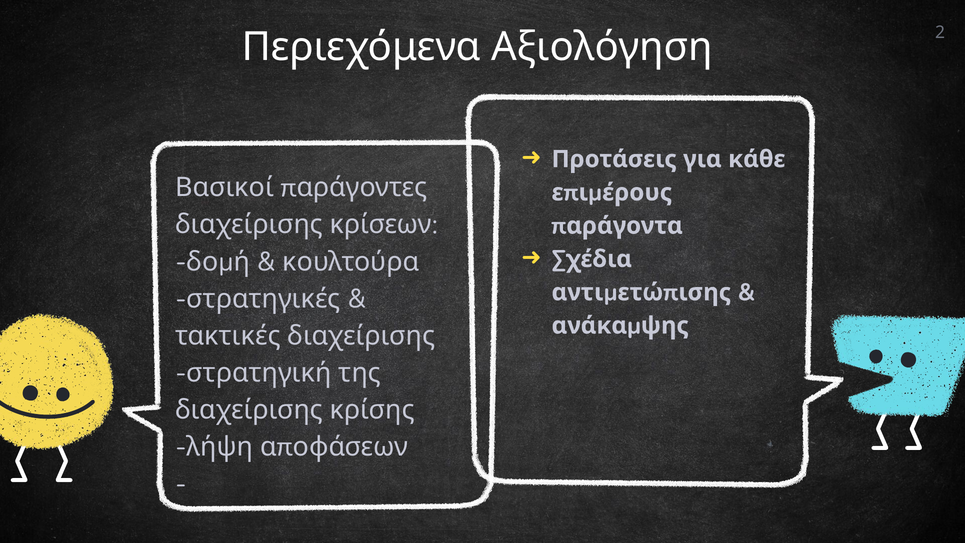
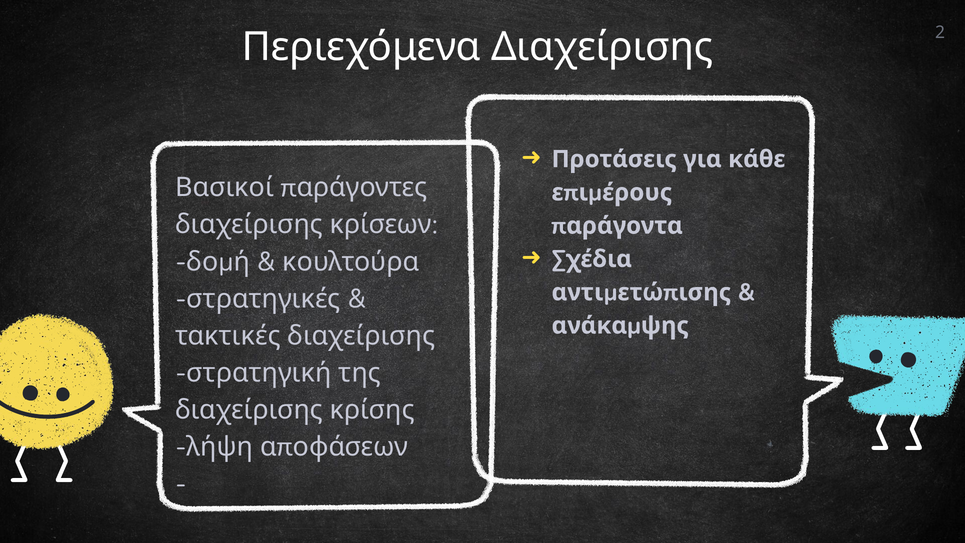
Περιεχόμενα Αξιολόγηση: Αξιολόγηση -> Διαχείρισης (602, 47)
